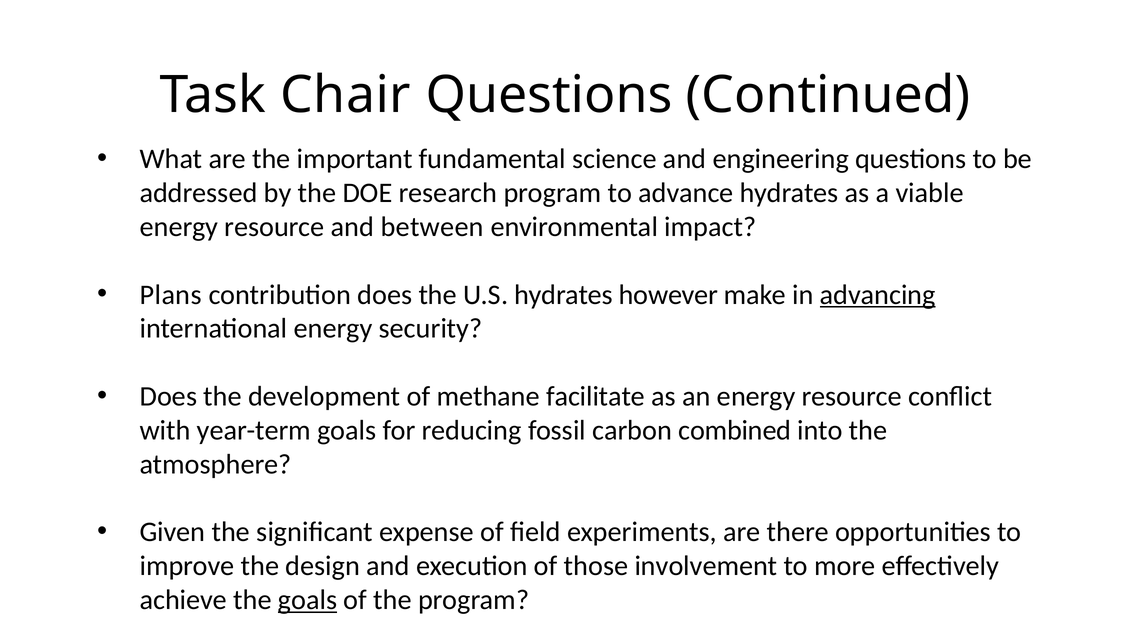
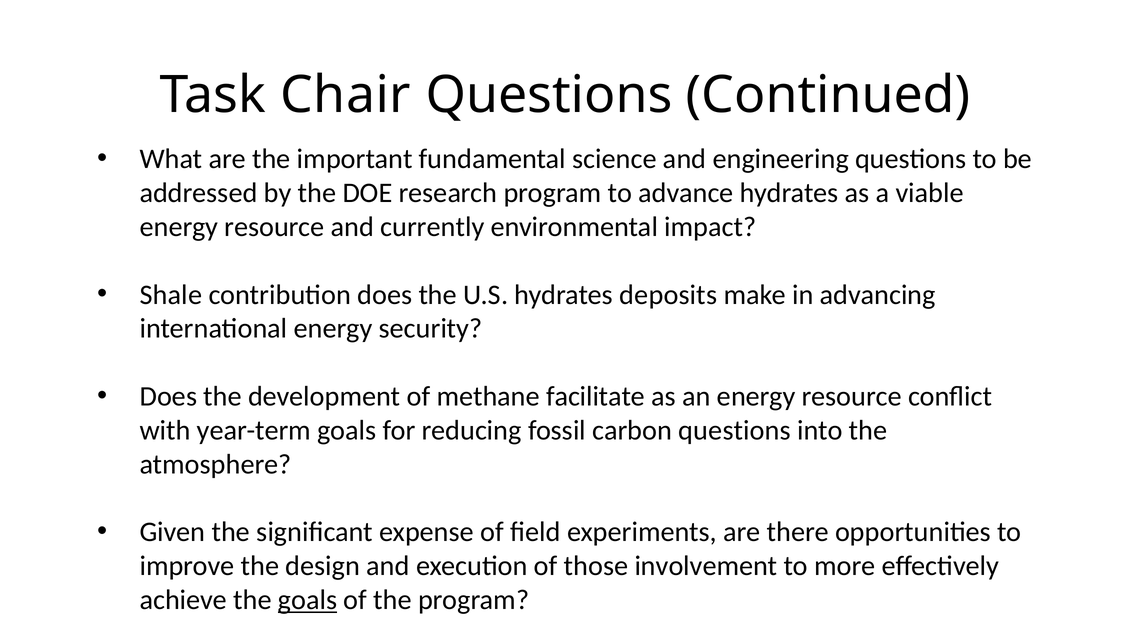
between: between -> currently (432, 227)
Plans: Plans -> Shale (171, 295)
however: however -> deposits (668, 295)
advancing underline: present -> none (878, 295)
carbon combined: combined -> questions (735, 431)
